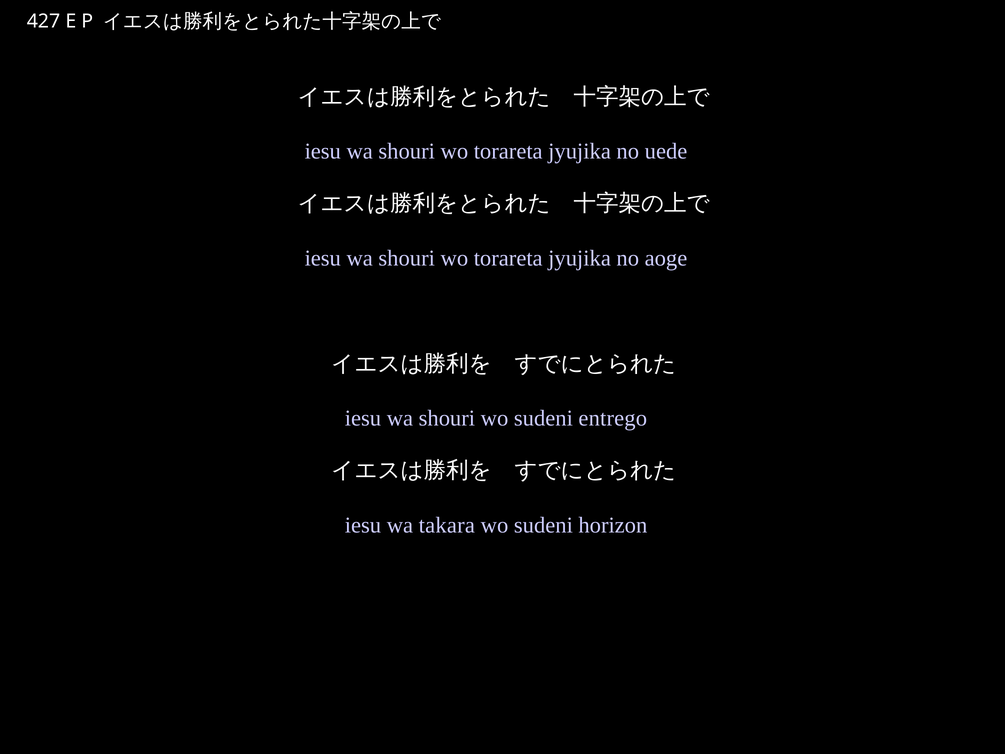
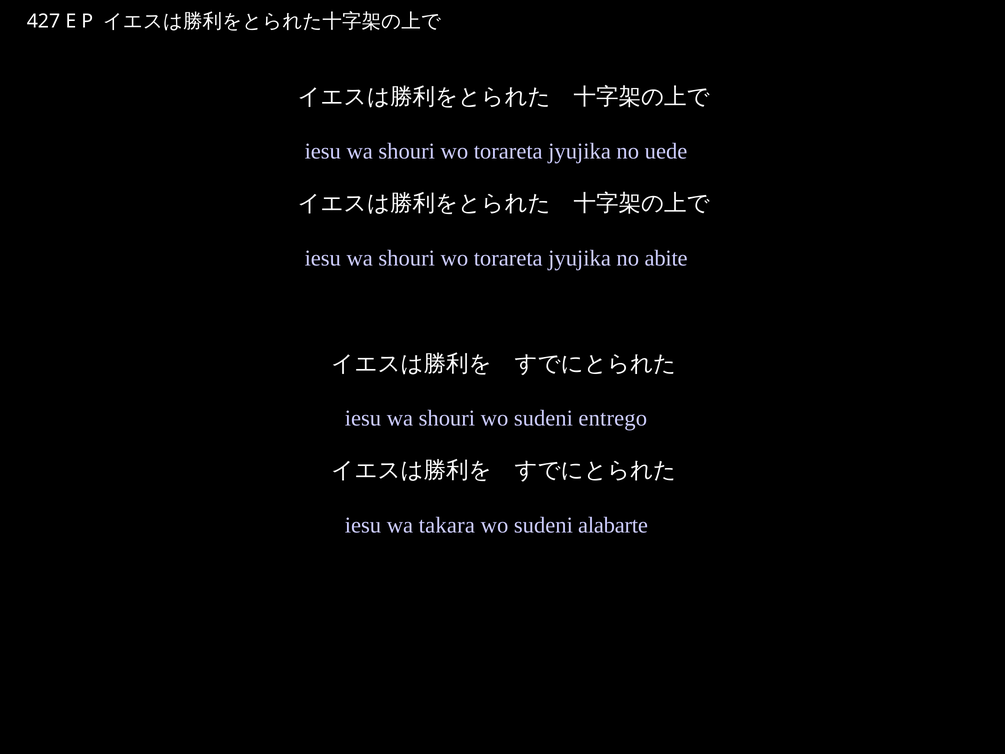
aoge: aoge -> abite (666, 258)
horizon: horizon -> alabarte (613, 525)
